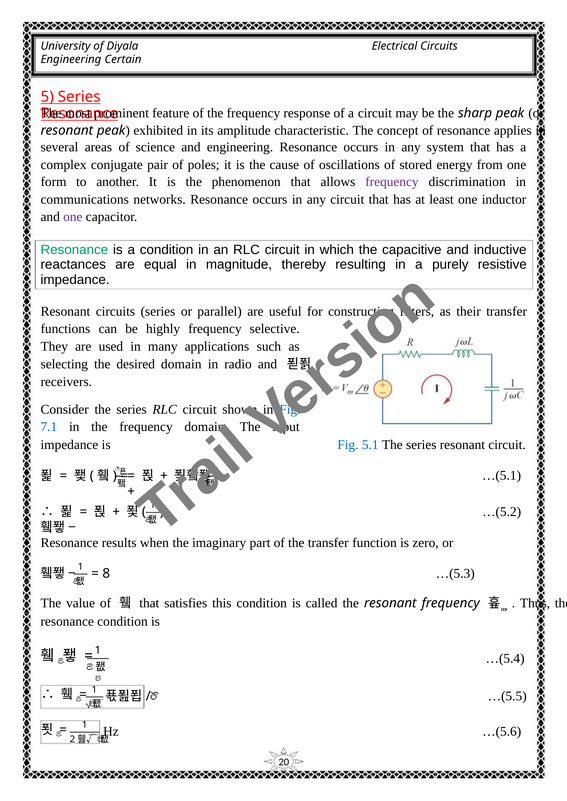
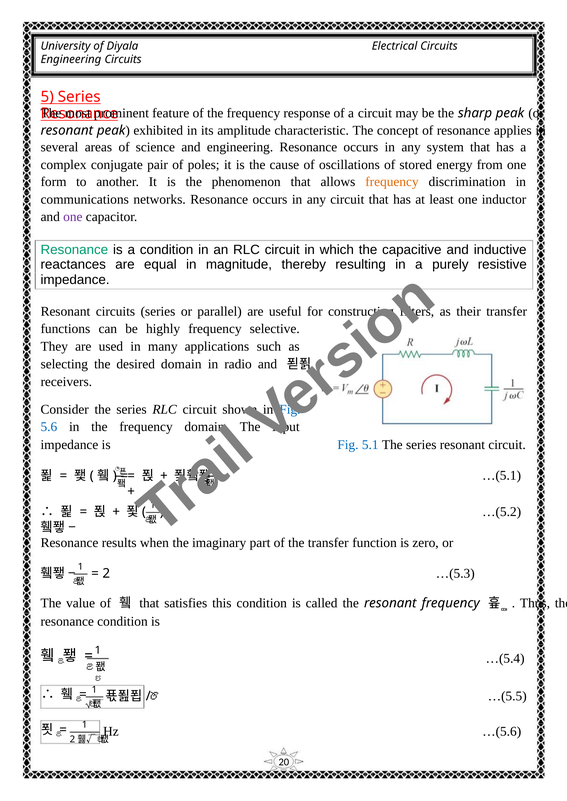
Engineering Certain: Certain -> Circuits (123, 59)
frequency colour: purple -> orange (392, 182)
7.1: 7.1 -> 5.6 (49, 427)
8: 8 -> 2 (106, 574)
